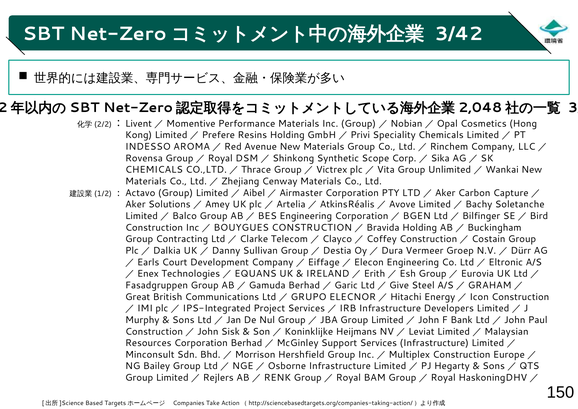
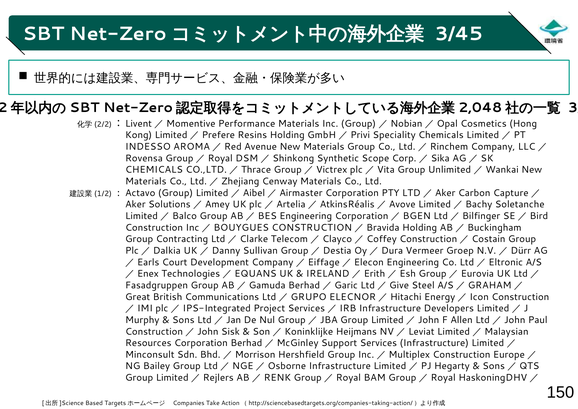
3/42: 3/42 -> 3/45 (459, 34)
Bank: Bank -> Allen (462, 320)
